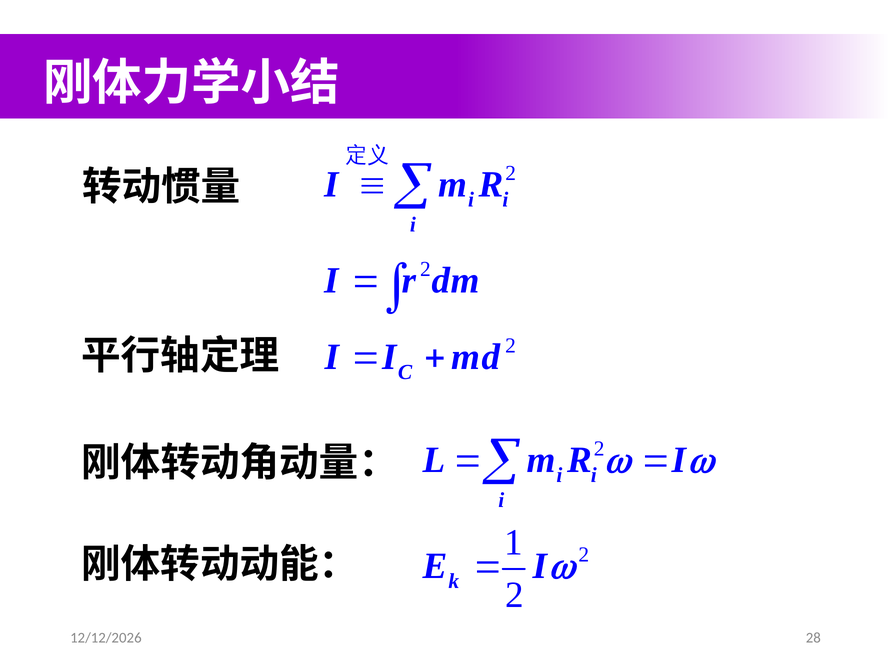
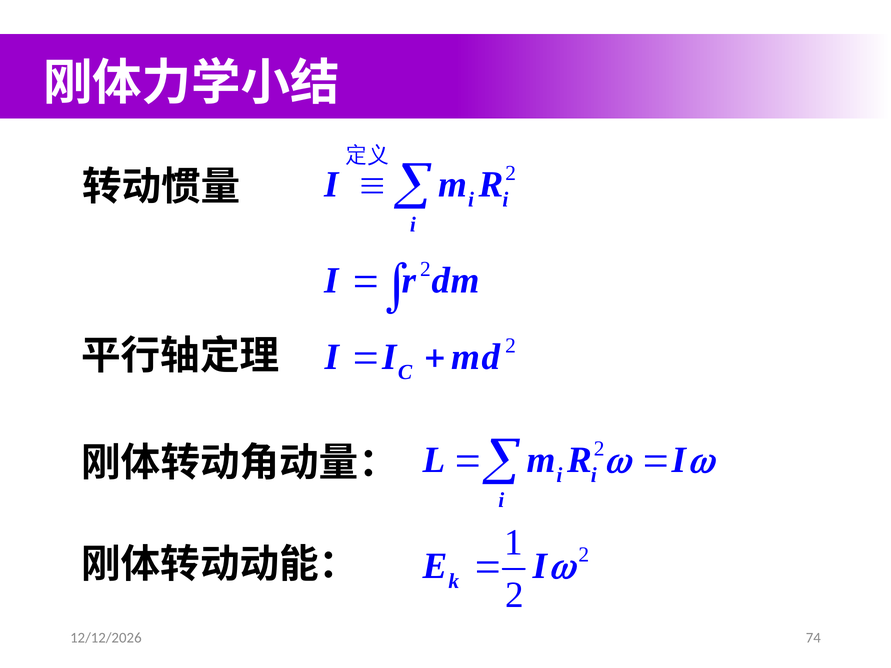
28: 28 -> 74 (813, 638)
